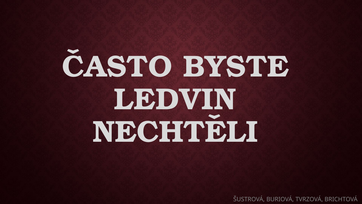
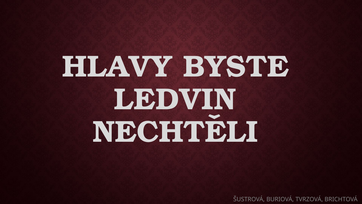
ČASTO: ČASTO -> HLAVY (117, 67)
